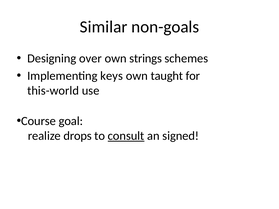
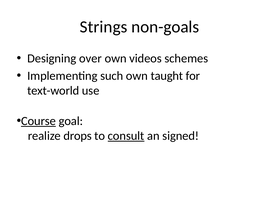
Similar: Similar -> Strings (104, 27)
strings: strings -> videos (146, 59)
keys: keys -> such (112, 76)
this-world: this-world -> text-world (53, 91)
Course underline: none -> present (38, 121)
